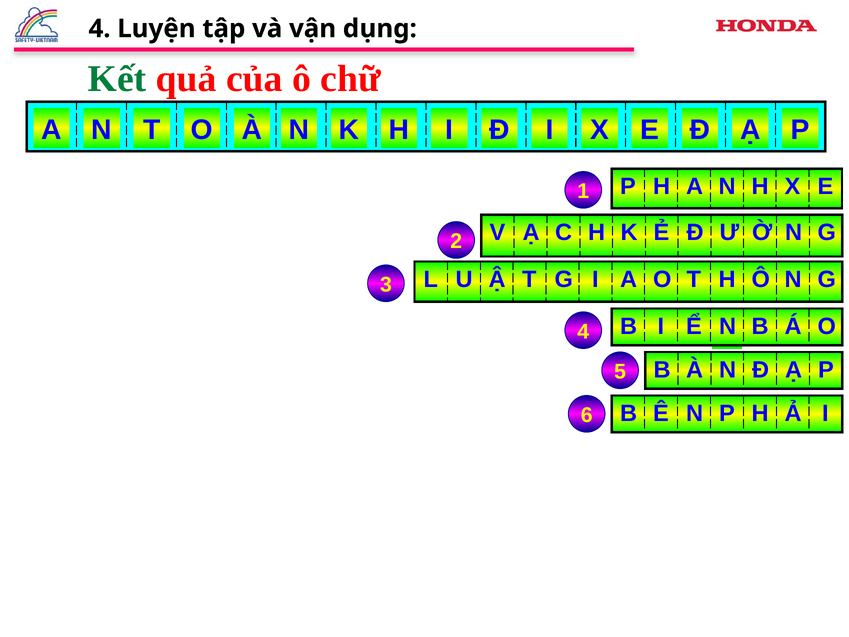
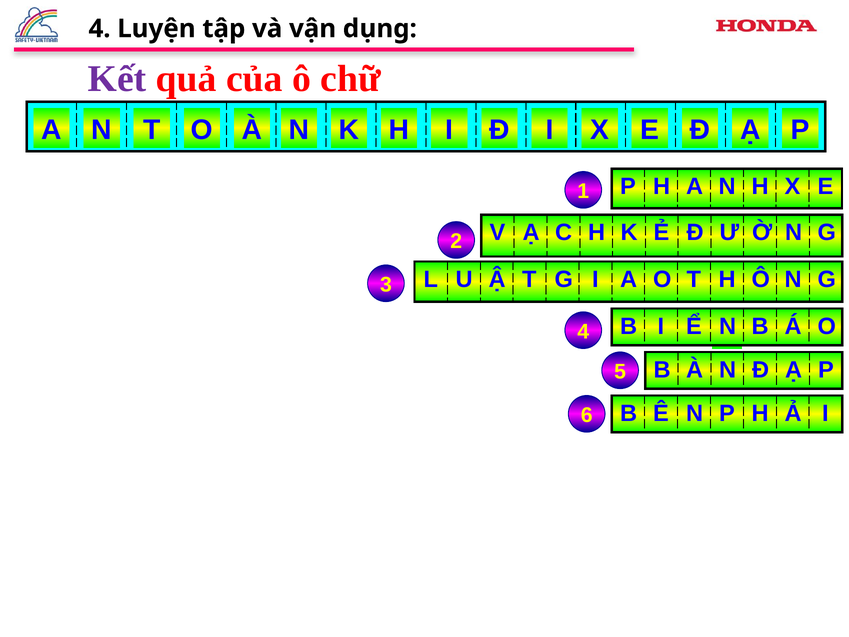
Kết colour: green -> purple (117, 79)
